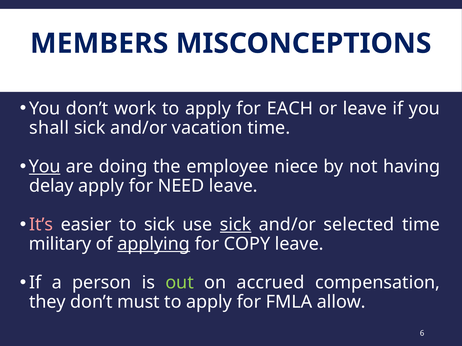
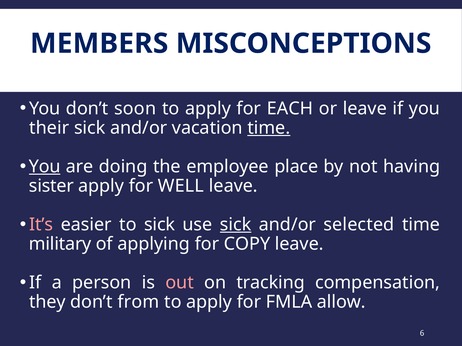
work: work -> soon (135, 109)
shall: shall -> their (49, 128)
time underline: none -> present (269, 128)
niece: niece -> place (296, 167)
delay: delay -> sister (51, 186)
NEED: NEED -> WELL (181, 186)
applying underline: present -> none (154, 244)
out colour: light green -> pink (180, 283)
accrued: accrued -> tracking (271, 283)
must: must -> from (138, 302)
